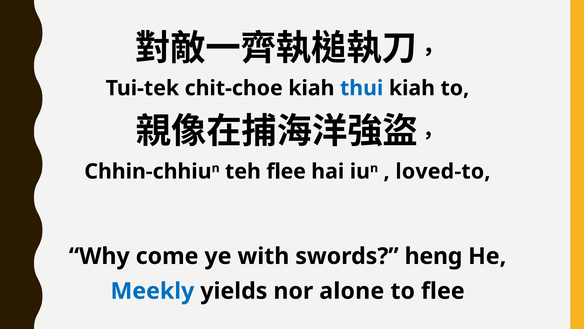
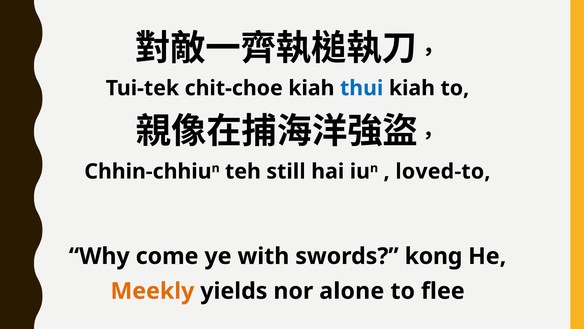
teh flee: flee -> still (286, 171)
heng: heng -> kong (434, 256)
Meekly colour: blue -> orange (152, 291)
